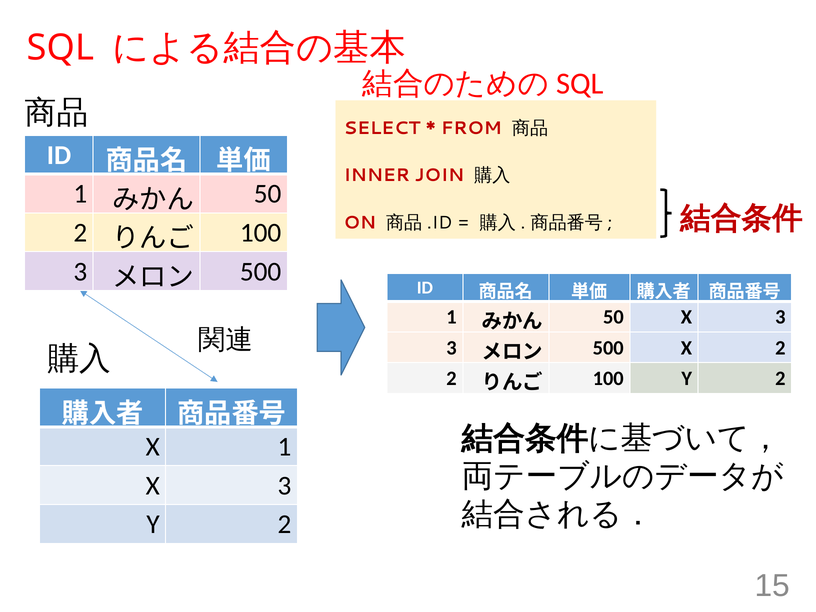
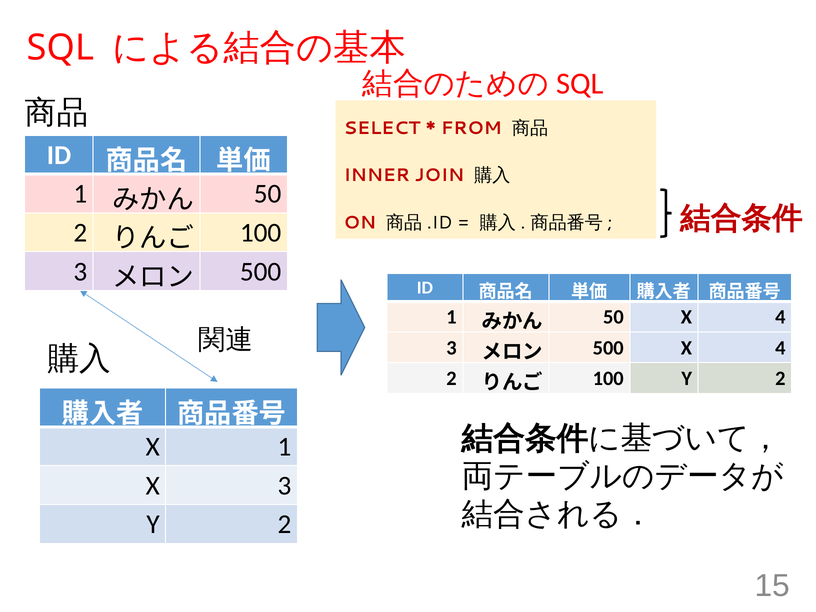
50 X 3: 3 -> 4 (780, 317)
500 X 2: 2 -> 4 (780, 348)
